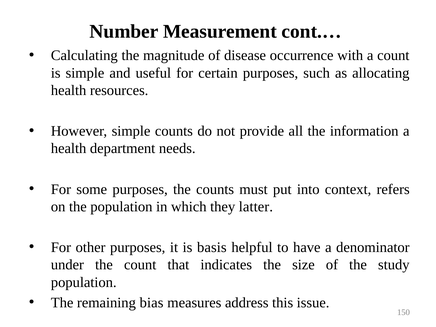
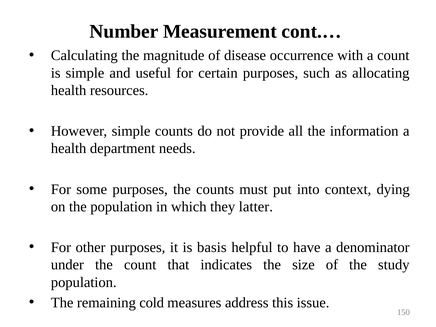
refers: refers -> dying (393, 189)
bias: bias -> cold (152, 303)
